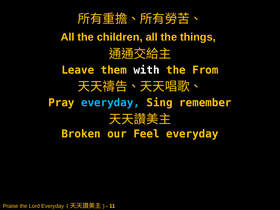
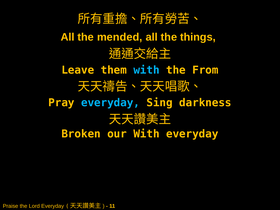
children: children -> mended (120, 37)
with colour: white -> light blue (146, 70)
remember: remember -> darkness (205, 103)
our Feel: Feel -> With (146, 134)
